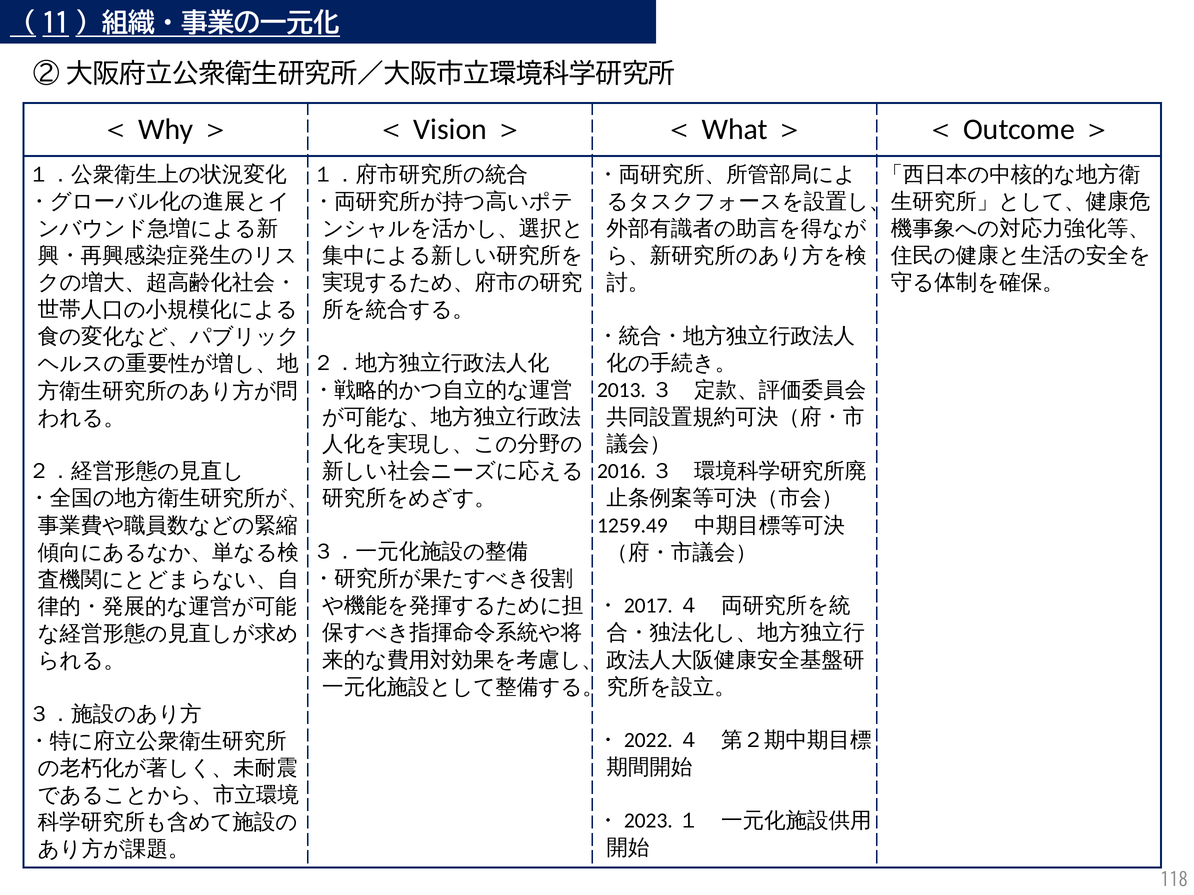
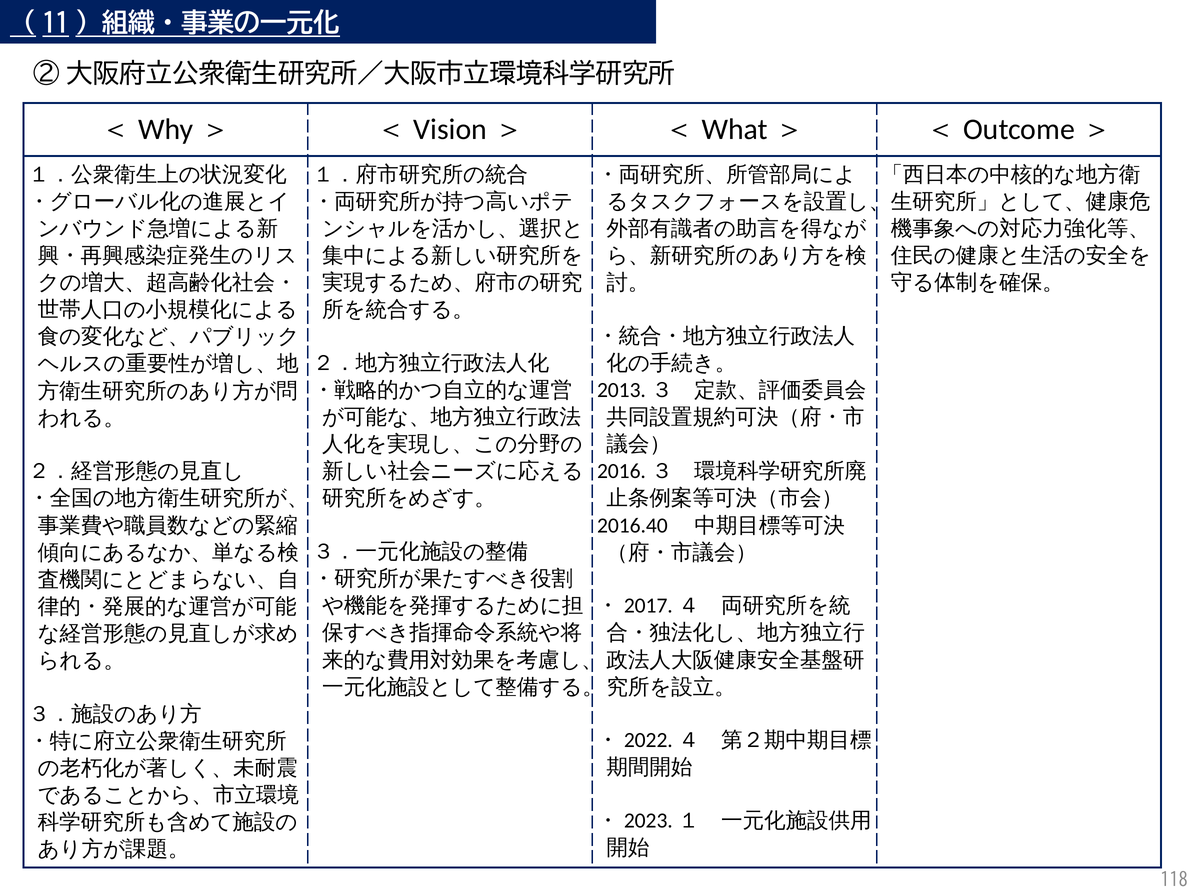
1259.49: 1259.49 -> 2016.40 (632, 526)
